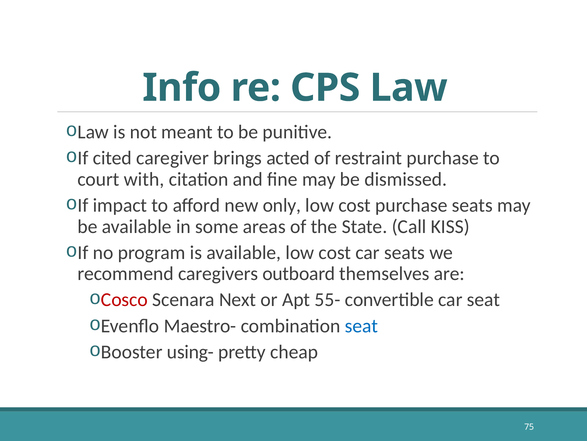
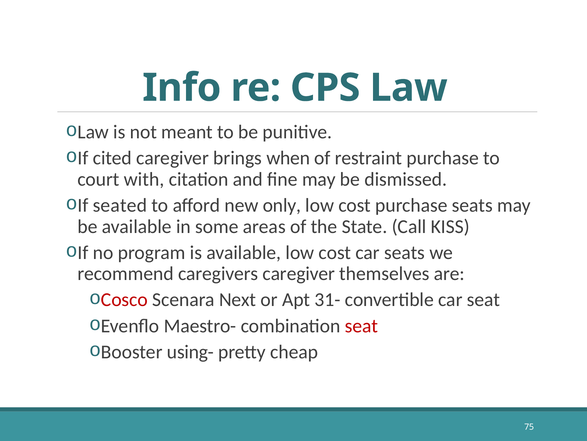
acted: acted -> when (288, 158)
impact: impact -> seated (120, 205)
caregivers outboard: outboard -> caregiver (299, 273)
55-: 55- -> 31- (327, 299)
seat colour: blue -> red (361, 325)
